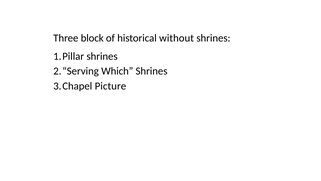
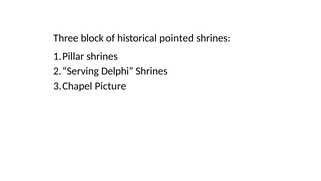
without: without -> pointed (177, 38)
Which: Which -> Delphi (117, 71)
